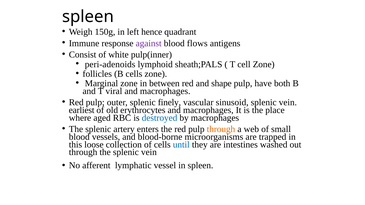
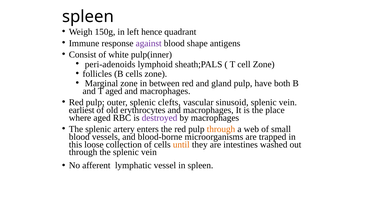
flows: flows -> shape (197, 43)
shape: shape -> gland (221, 83)
T viral: viral -> aged (114, 91)
finely: finely -> clefts (169, 103)
destroyed colour: blue -> purple (160, 118)
until colour: blue -> orange (181, 145)
